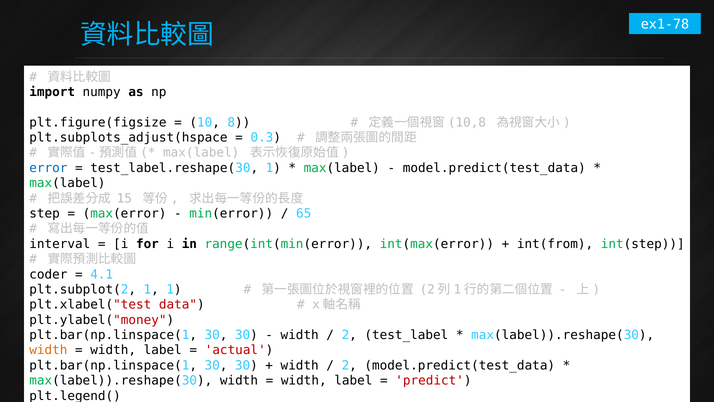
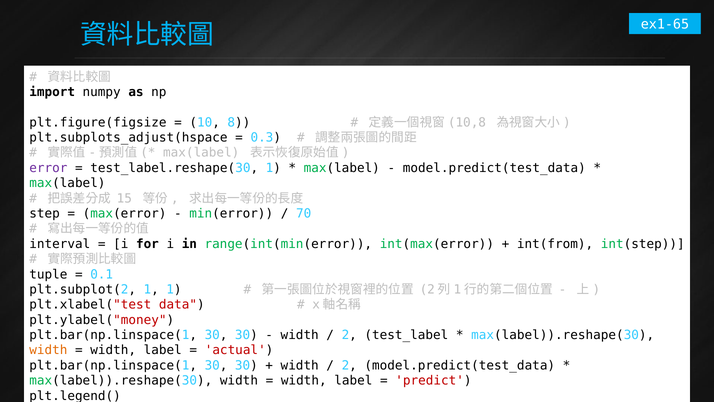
ex1-78: ex1-78 -> ex1-65 (665, 24)
error colour: blue -> purple (48, 168)
65: 65 -> 70 (304, 213)
coder: coder -> tuple (48, 274)
4.1: 4.1 -> 0.1 (102, 274)
